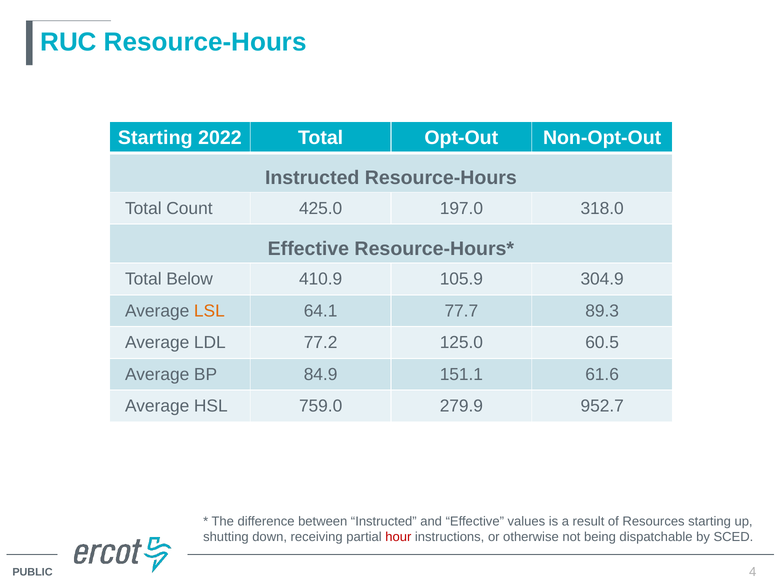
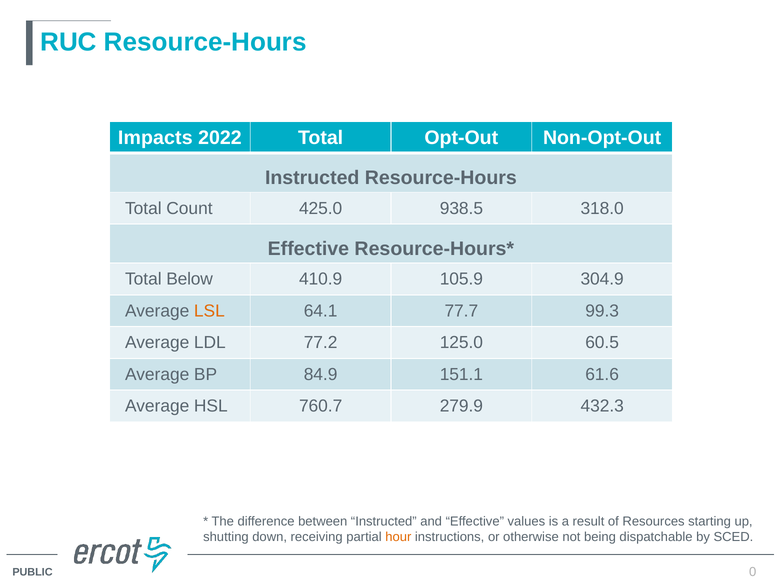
Starting: Starting -> Impacts (155, 137)
197.0: 197.0 -> 938.5 (461, 208)
89.3: 89.3 -> 99.3 (602, 311)
759.0: 759.0 -> 760.7 (321, 406)
952.7: 952.7 -> 432.3 (602, 406)
hour colour: red -> orange (398, 536)
4: 4 -> 0 (753, 571)
